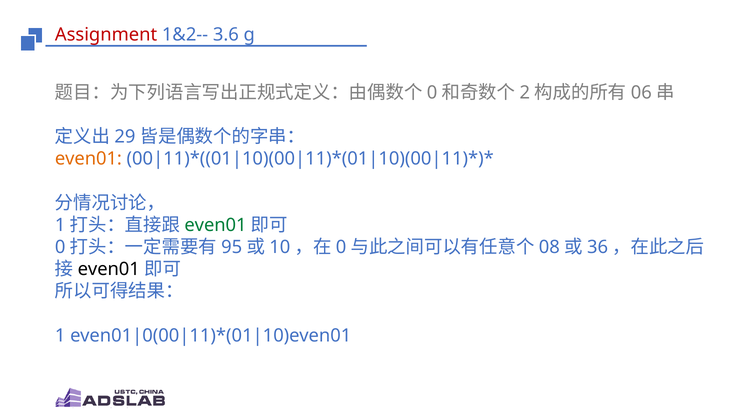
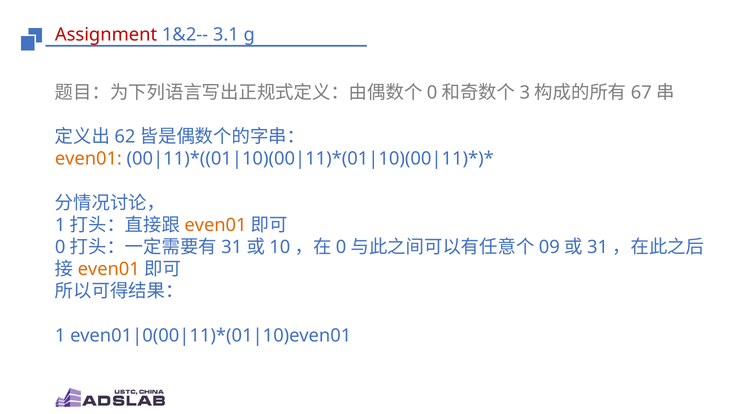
3.6: 3.6 -> 3.1 (226, 34)
2: 2 -> 3 (525, 93)
06: 06 -> 67 (641, 93)
29: 29 -> 62 (125, 137)
even01 colour: green -> orange (215, 225)
95: 95 -> 31 (232, 247)
08: 08 -> 09 (549, 247)
36: 36 -> 31 (598, 247)
even01 colour: black -> orange (109, 269)
